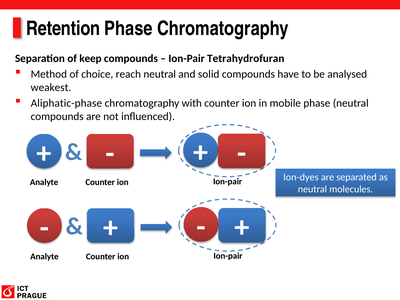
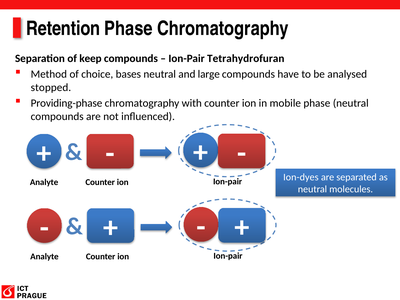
reach: reach -> bases (128, 74)
solid: solid -> large (209, 74)
weakest: weakest -> stopped (51, 88)
Aliphatic-phase: Aliphatic-phase -> Providing-phase (67, 103)
